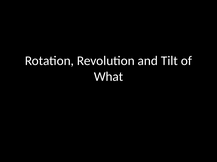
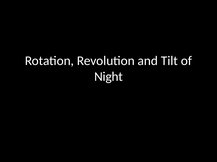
What: What -> Night (109, 77)
